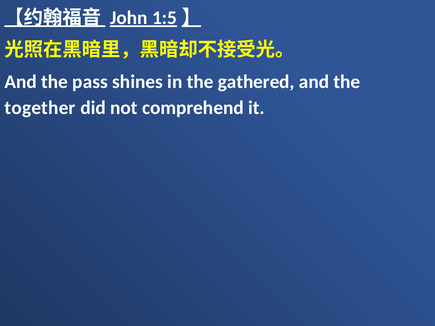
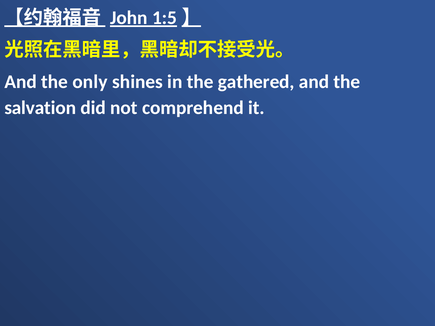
pass: pass -> only (90, 82)
together: together -> salvation (40, 108)
